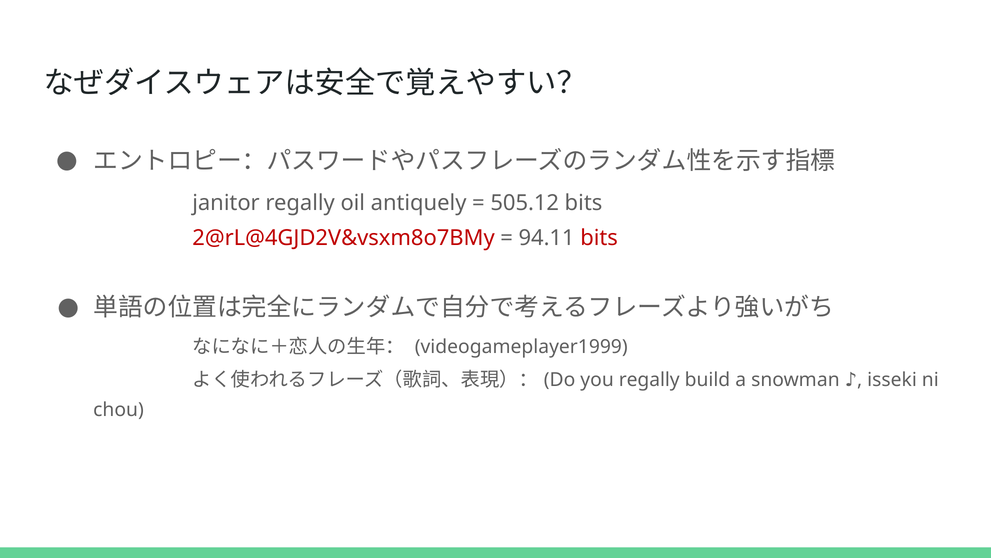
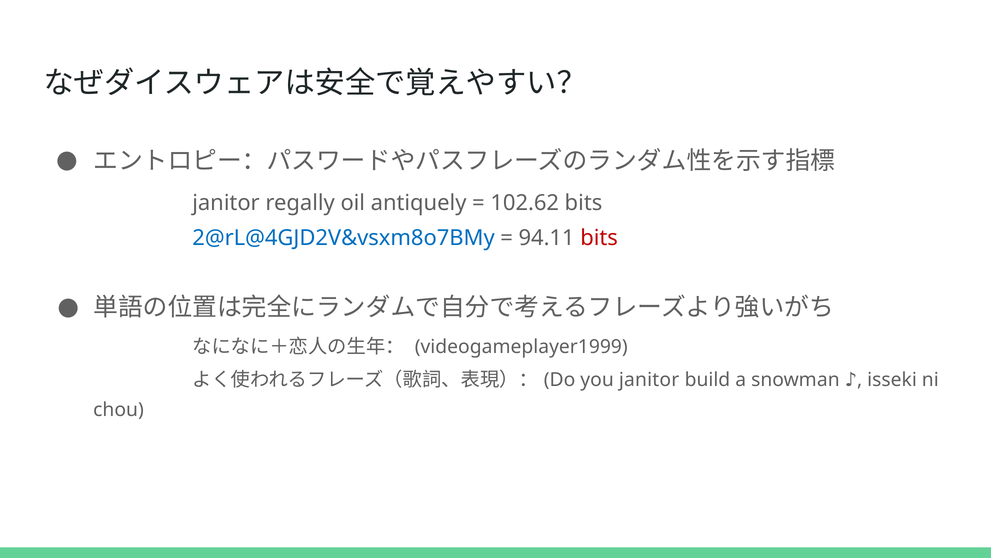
505.12: 505.12 -> 102.62 (525, 203)
2@rL@4GJD2V&vsxm8o7BMy colour: red -> blue (344, 238)
you regally: regally -> janitor (649, 379)
